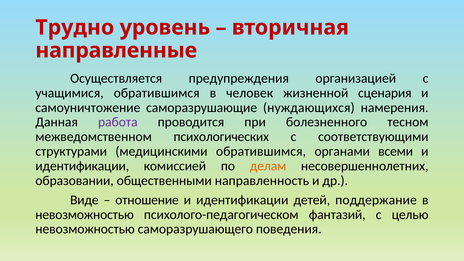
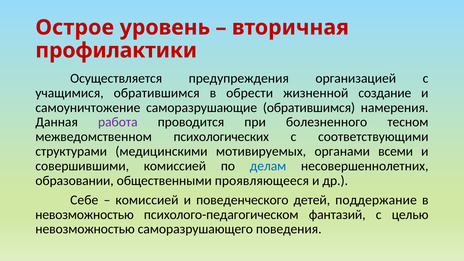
Трудно: Трудно -> Острое (75, 27)
направленные: направленные -> профилактики (116, 50)
человек: человек -> обрести (250, 93)
сценария: сценария -> создание (385, 93)
саморазрушающие нуждающихся: нуждающихся -> обратившимся (309, 108)
медицинскими обратившимся: обратившимся -> мотивируемых (261, 151)
идентификации: идентификации -> совершившими (82, 166)
делам colour: orange -> blue (268, 166)
направленность: направленность -> проявляющееся (262, 181)
Виде: Виде -> Себе (84, 200)
отношение: отношение -> комиссией (147, 200)
идентификации: идентификации -> поведенческого (242, 200)
